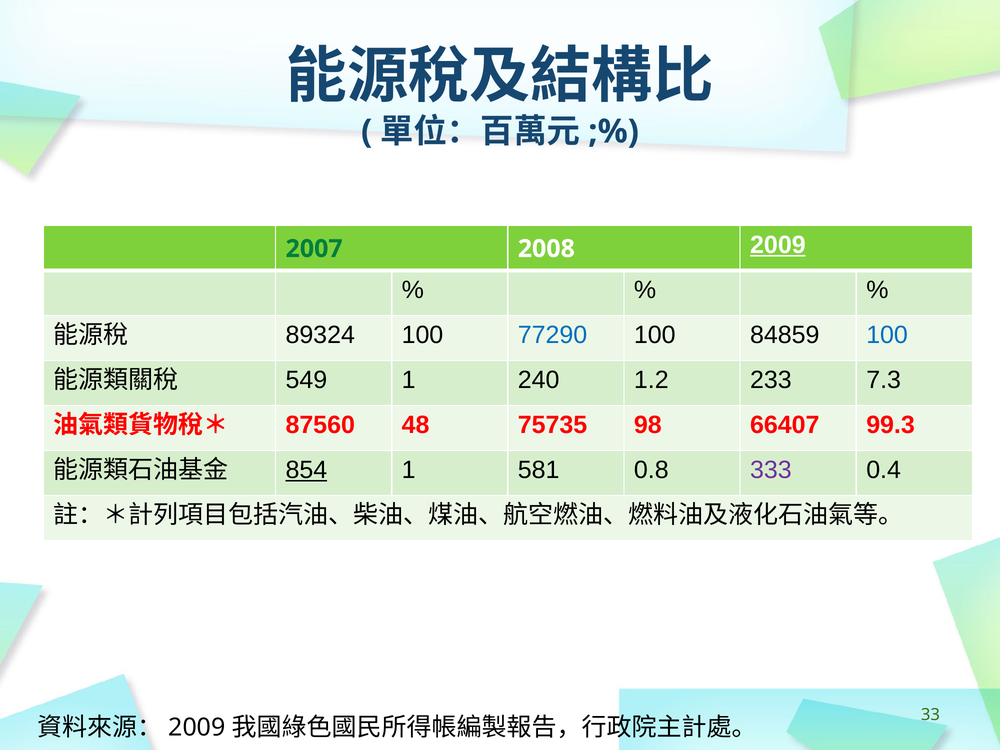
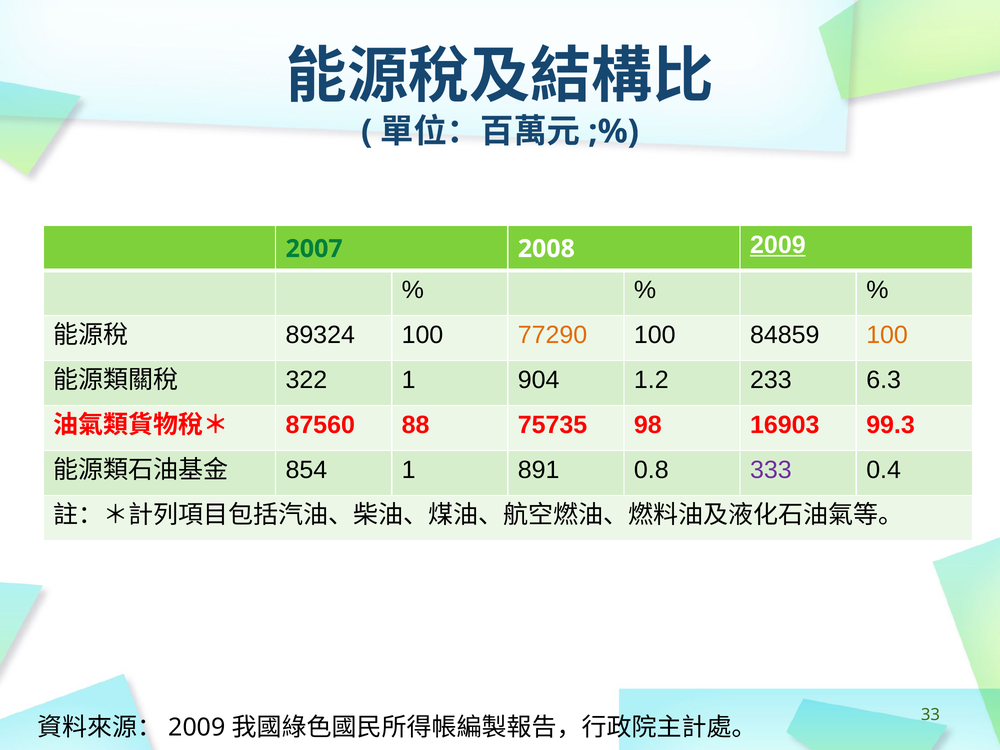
77290 colour: blue -> orange (553, 335)
100 colour: blue -> orange (887, 335)
549: 549 -> 322 (306, 380)
240: 240 -> 904 (539, 380)
7.3: 7.3 -> 6.3 (884, 380)
48: 48 -> 88 (416, 425)
66407: 66407 -> 16903 (785, 425)
854 underline: present -> none (306, 470)
581: 581 -> 891 (539, 470)
